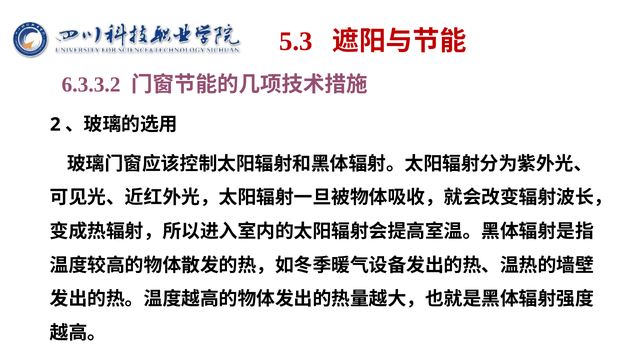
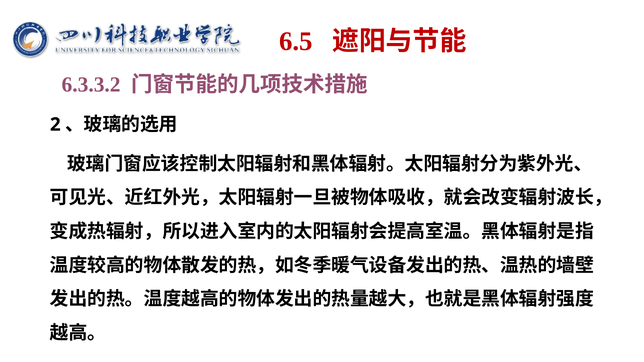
5.3: 5.3 -> 6.5 (296, 41)
